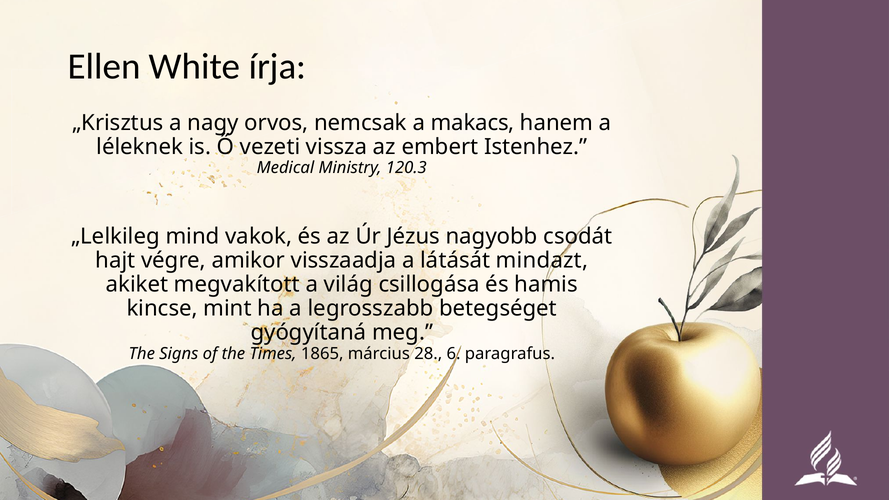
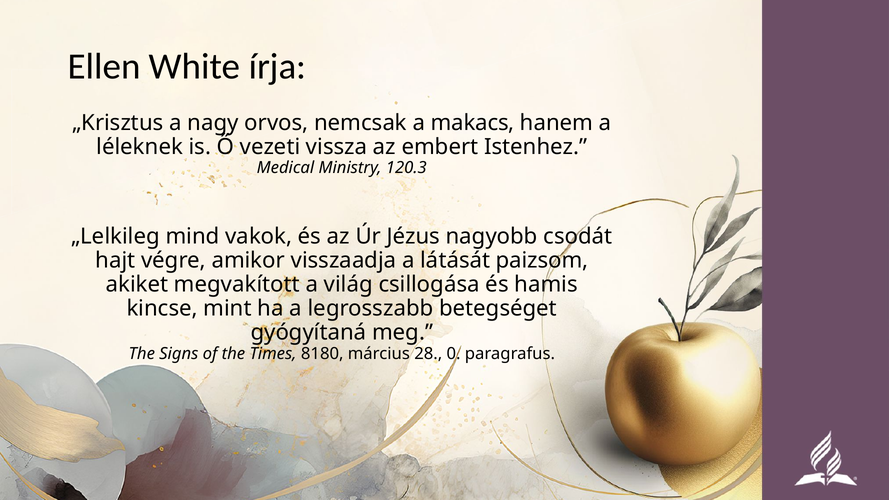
mindazt: mindazt -> paizsom (542, 261)
1865: 1865 -> 8180 (322, 354)
6: 6 -> 0 (454, 354)
